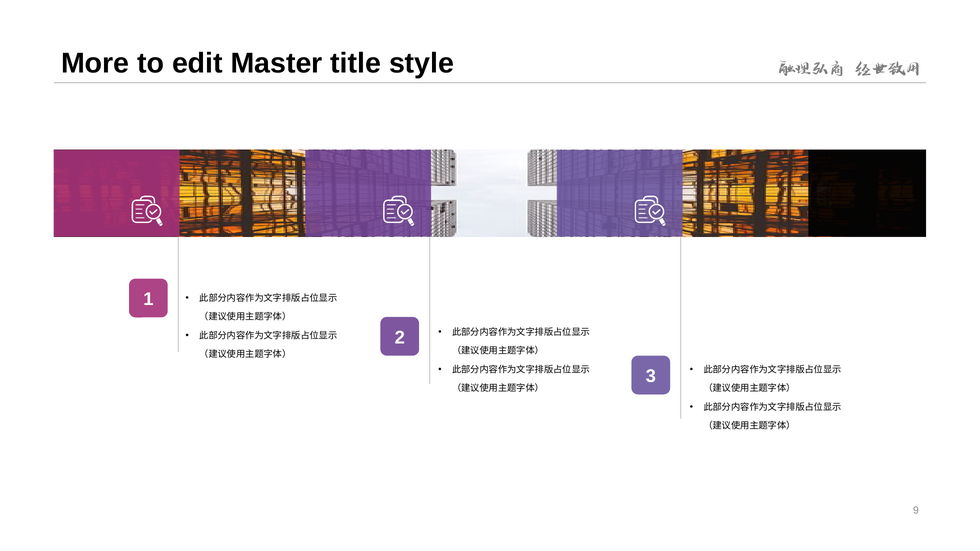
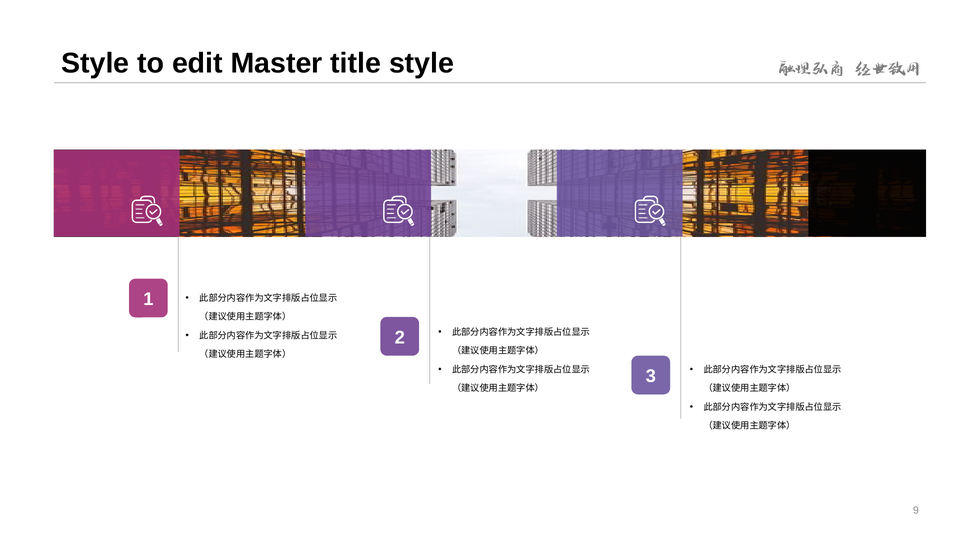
More: More -> Style (95, 63)
